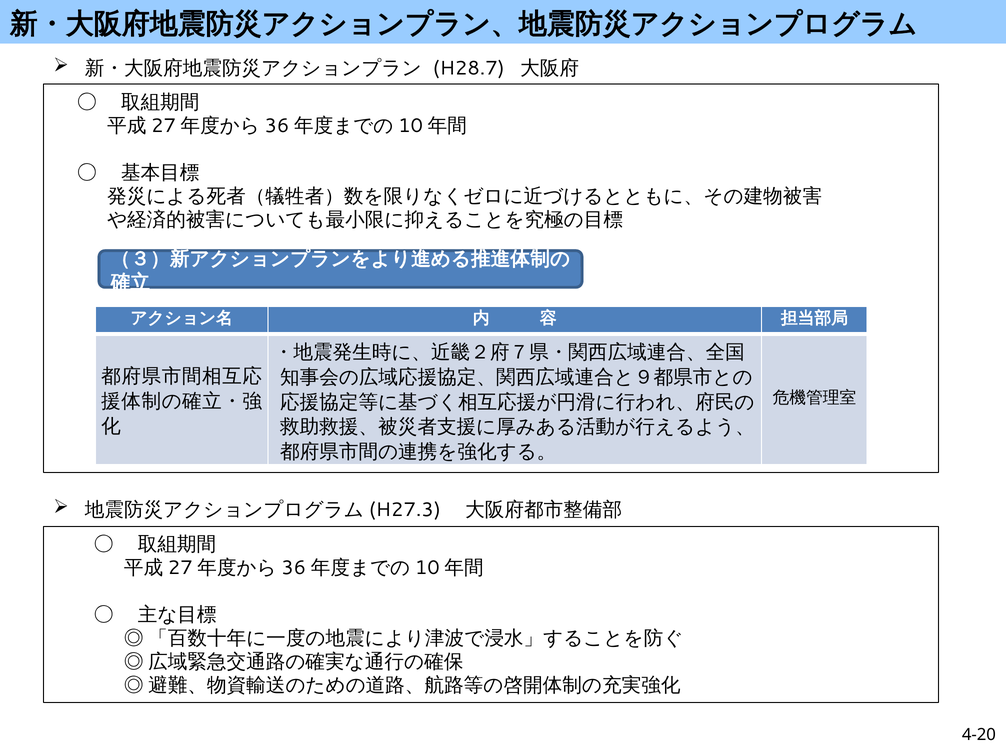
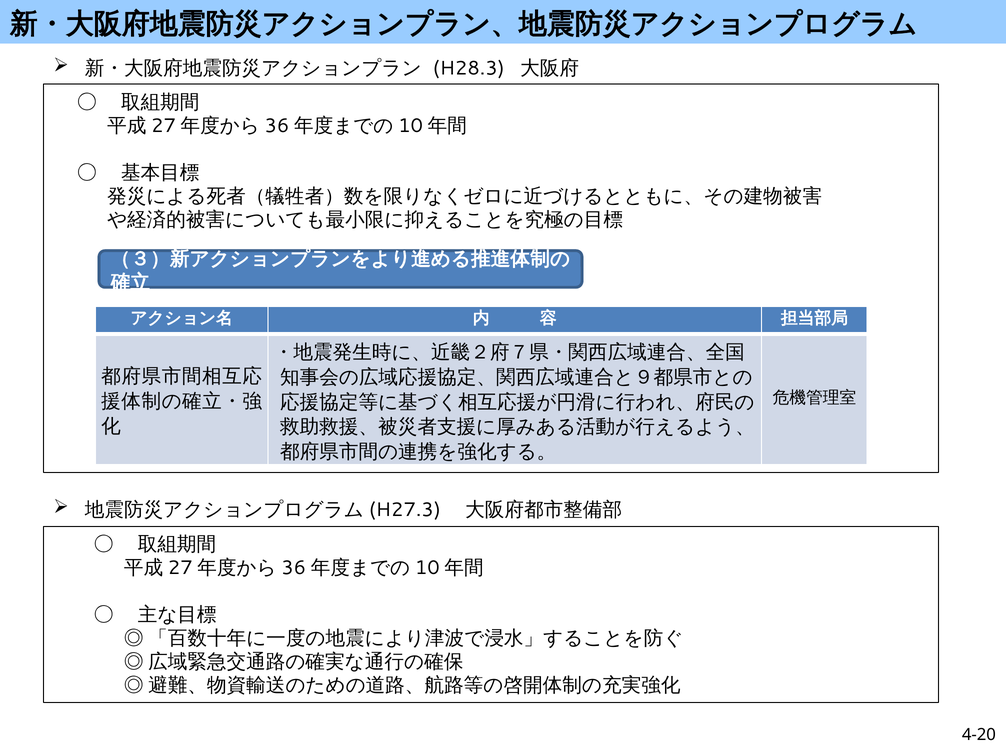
H28.7: H28.7 -> H28.3 (469, 68)
